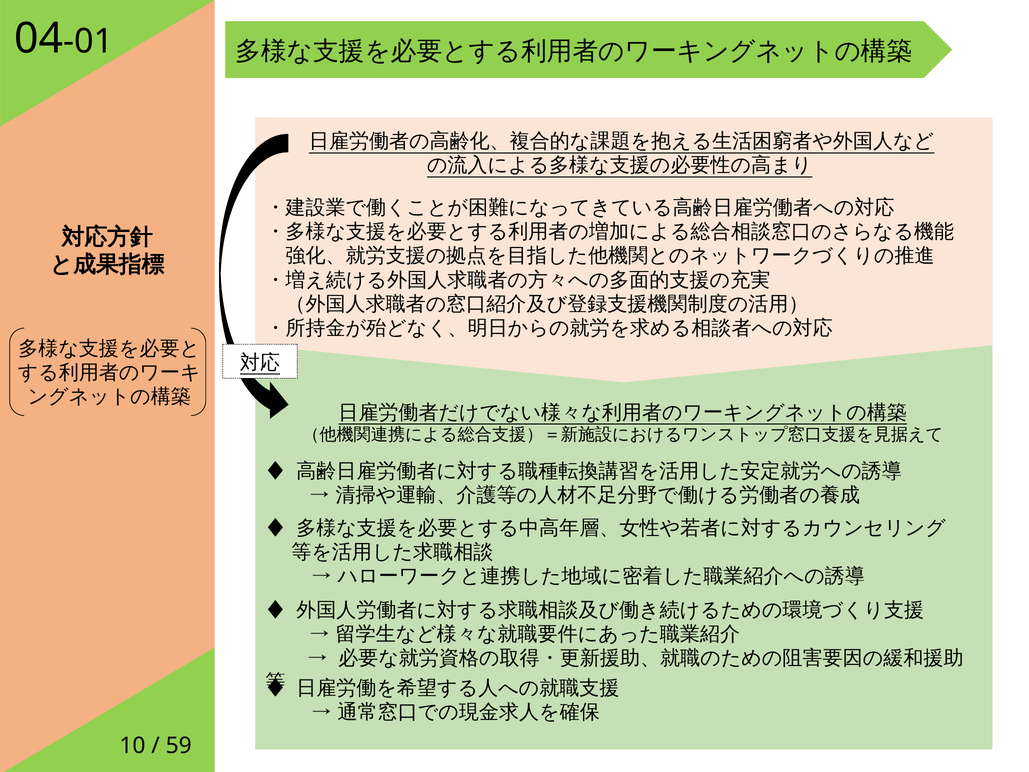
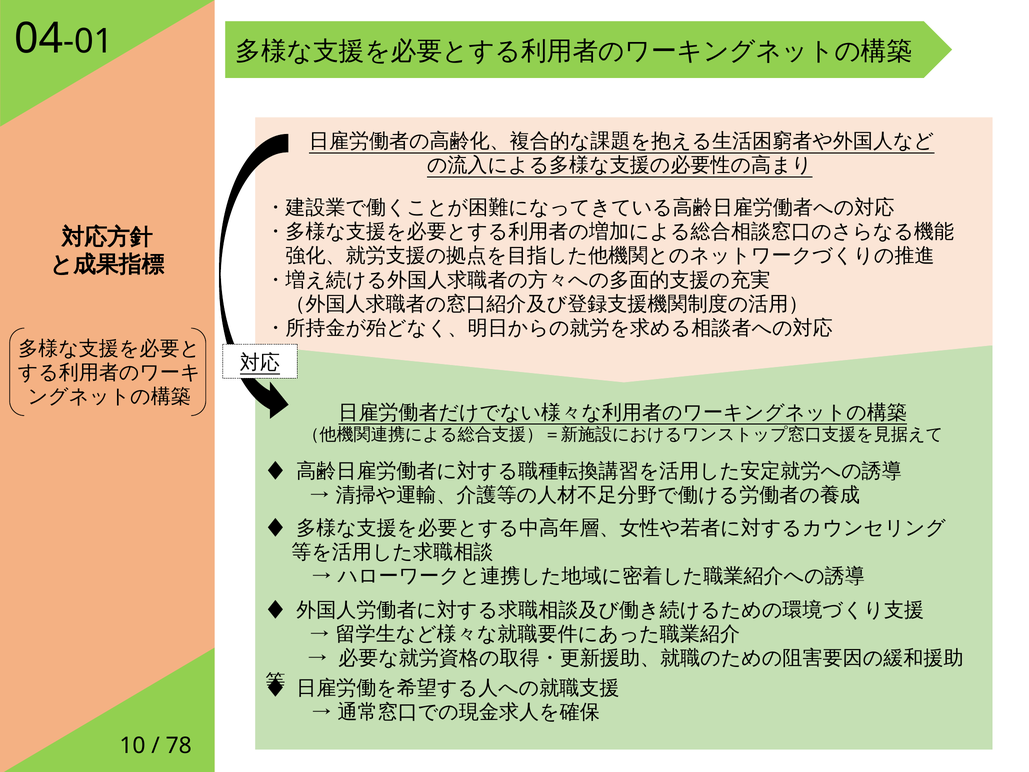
59: 59 -> 78 (179, 745)
